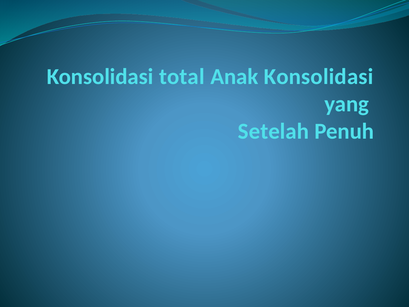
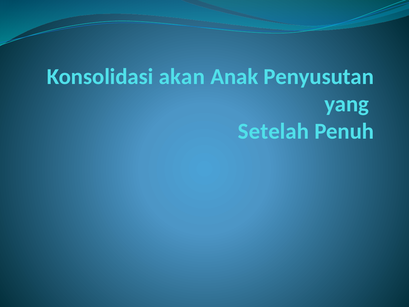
total: total -> akan (182, 77)
Anak Konsolidasi: Konsolidasi -> Penyusutan (319, 77)
